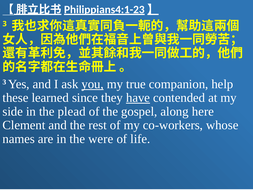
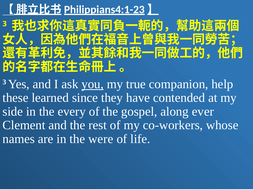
have underline: present -> none (138, 98)
plead: plead -> every (72, 111)
here: here -> ever (203, 111)
